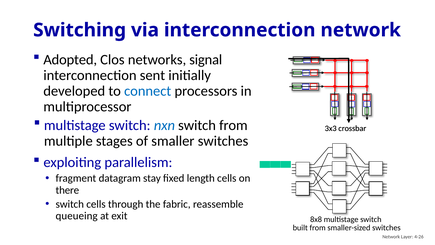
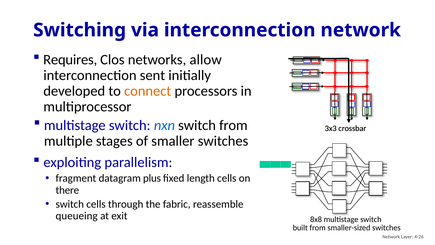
Adopted: Adopted -> Requires (70, 60)
signal: signal -> allow (206, 60)
connect colour: blue -> orange (148, 91)
stay: stay -> plus (152, 178)
